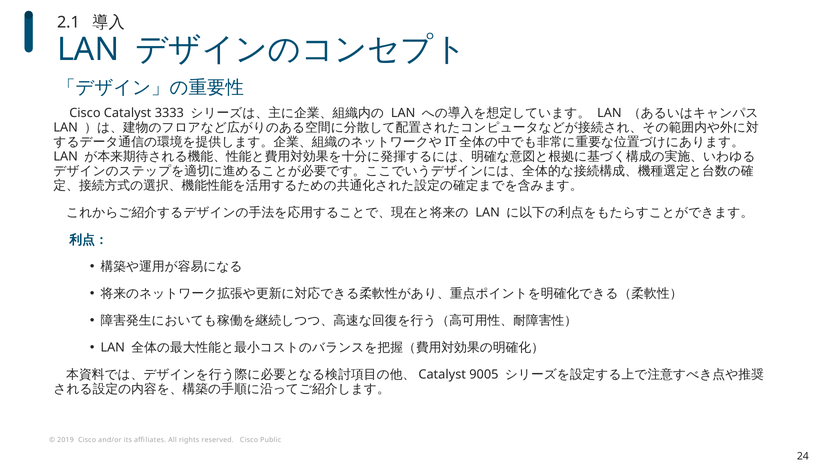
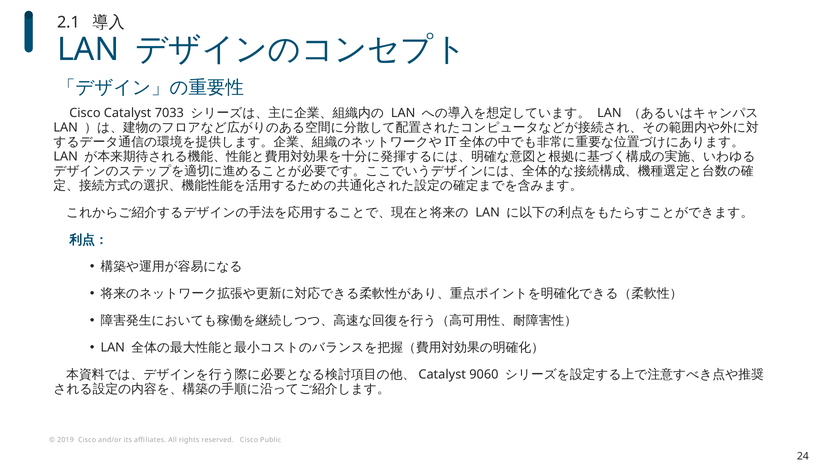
3333: 3333 -> 7033 (169, 113)
9005: 9005 -> 9060 (484, 375)
